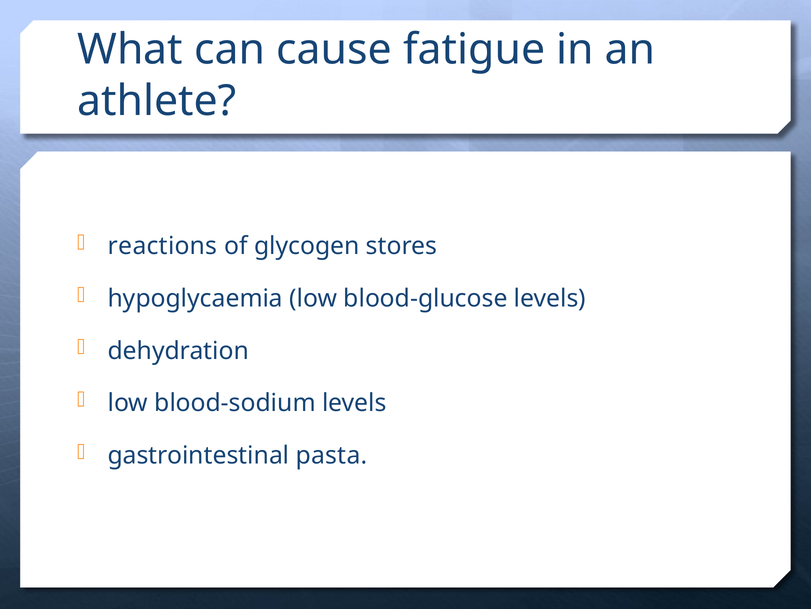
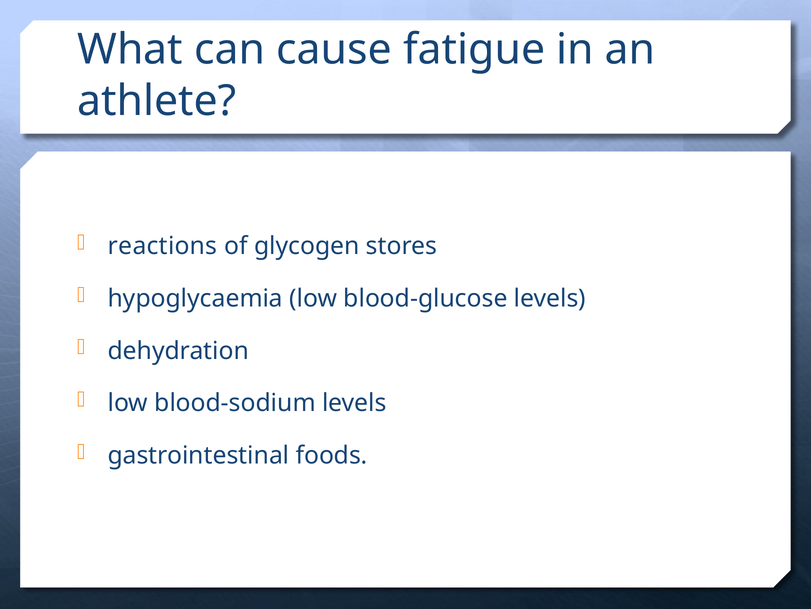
pasta: pasta -> foods (332, 455)
